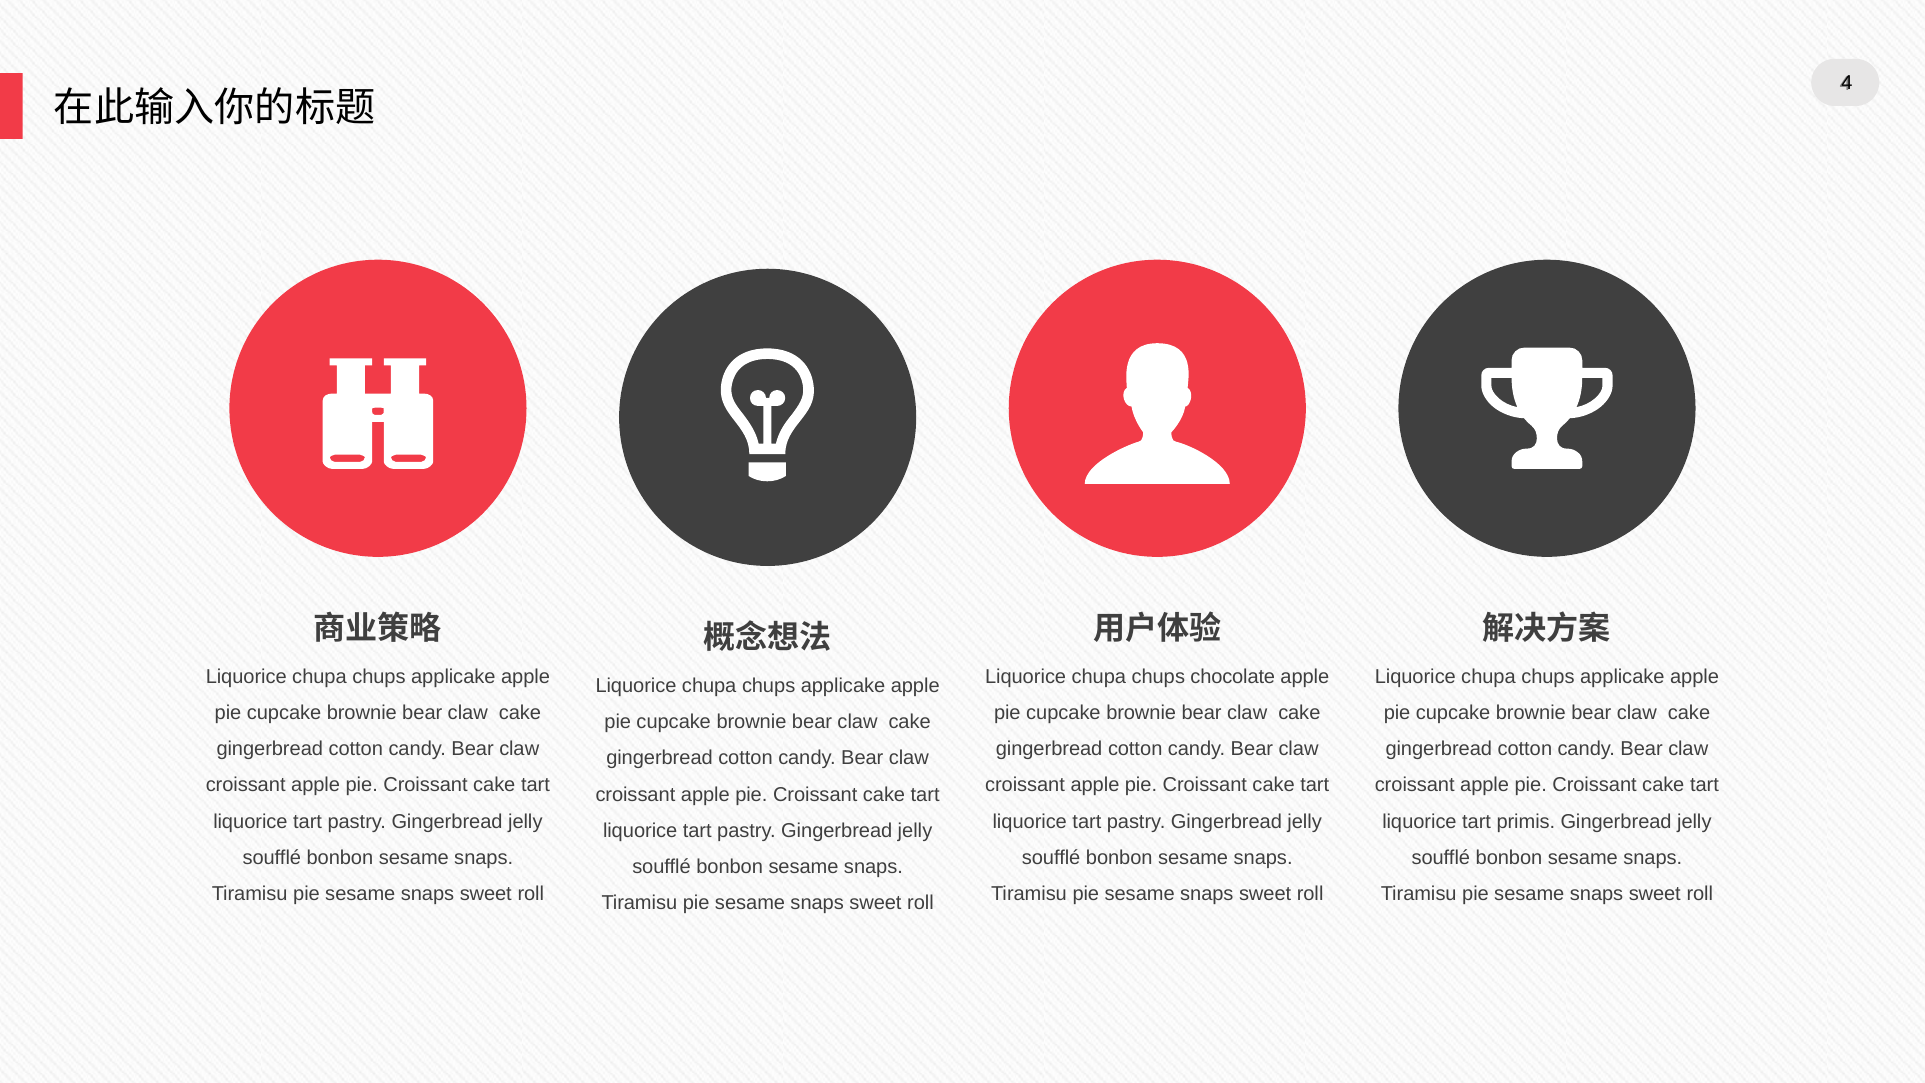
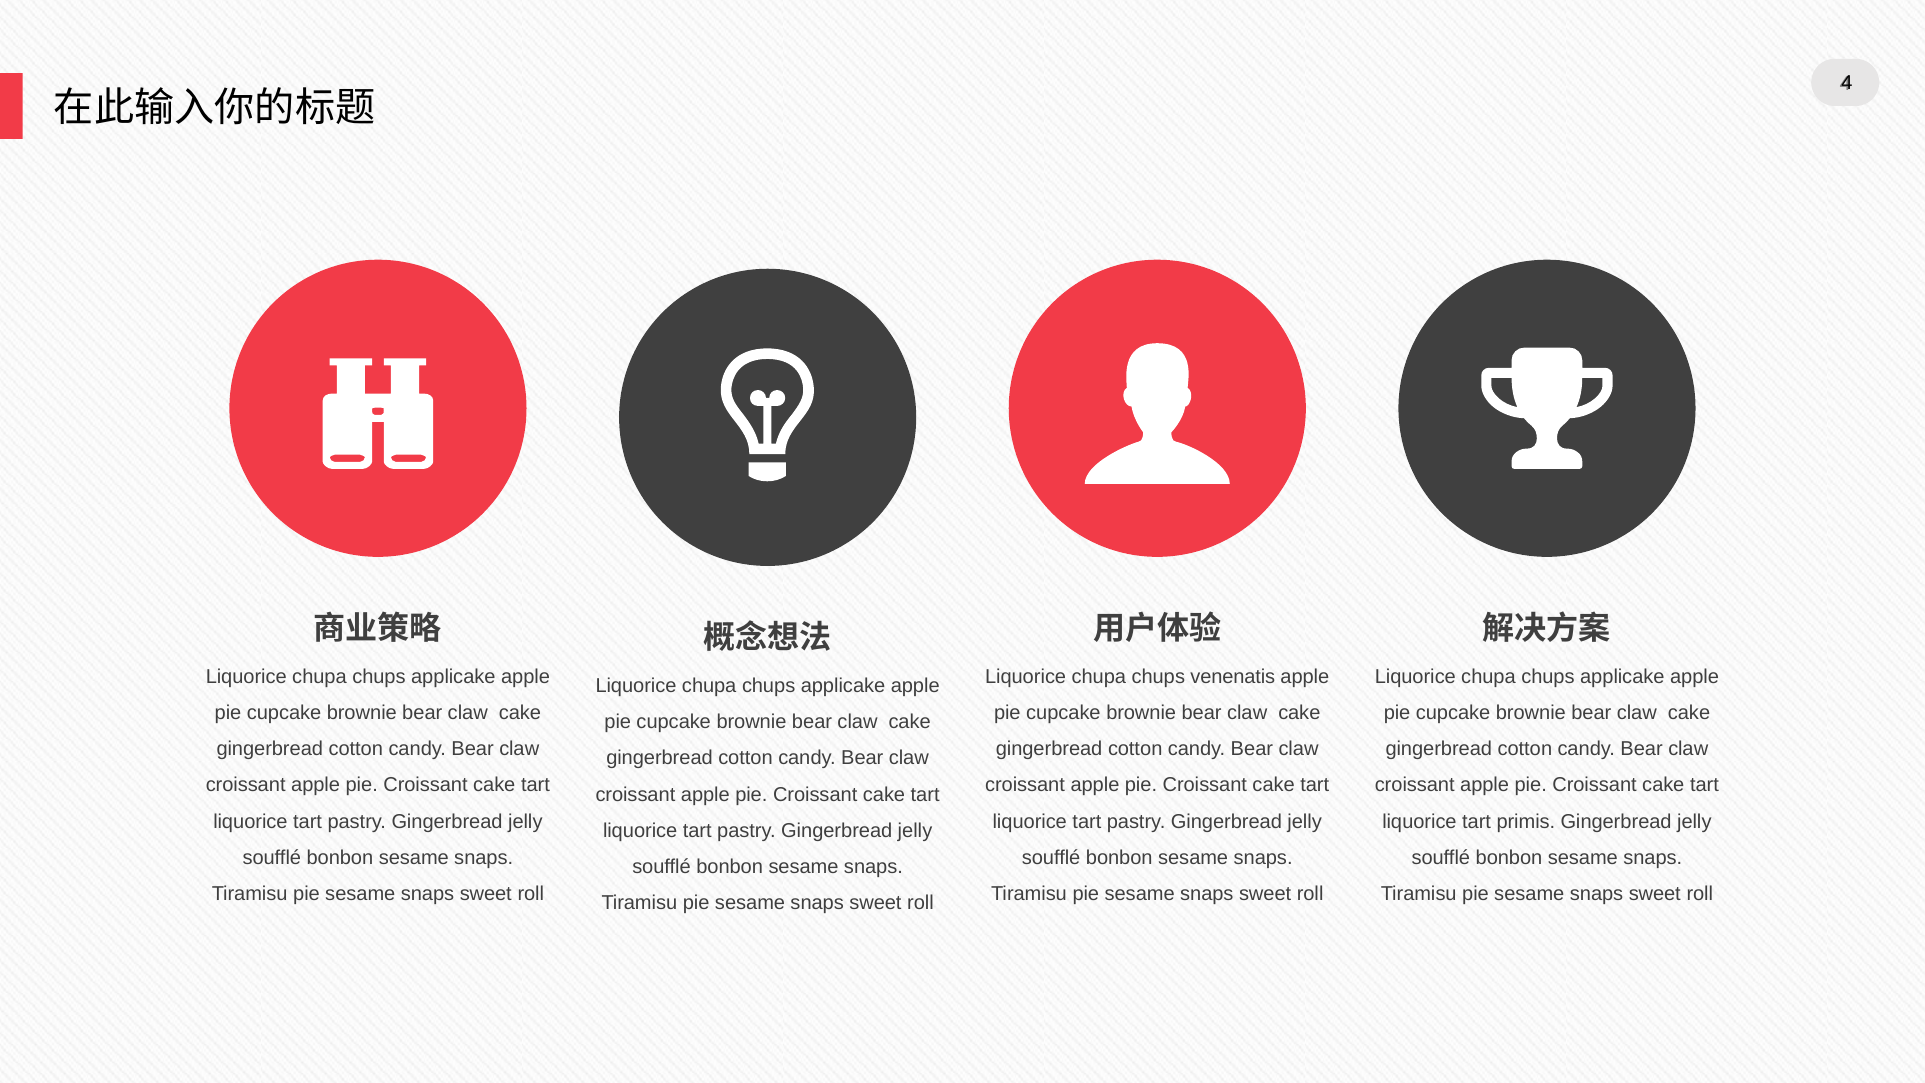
chocolate: chocolate -> venenatis (1233, 677)
